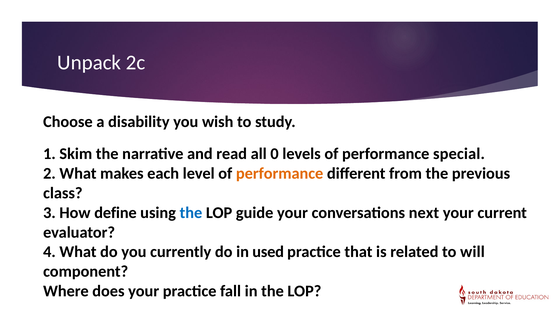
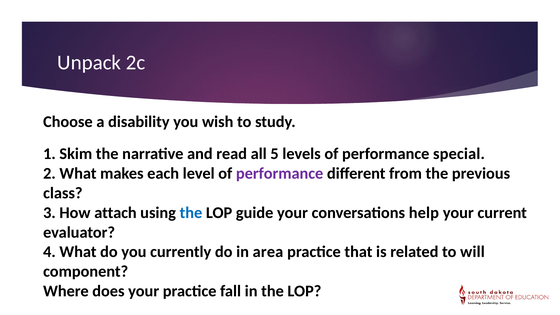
0: 0 -> 5 (275, 154)
performance colour: orange -> purple (280, 173)
define: define -> attach (115, 213)
next: next -> help (424, 213)
used: used -> area (268, 252)
